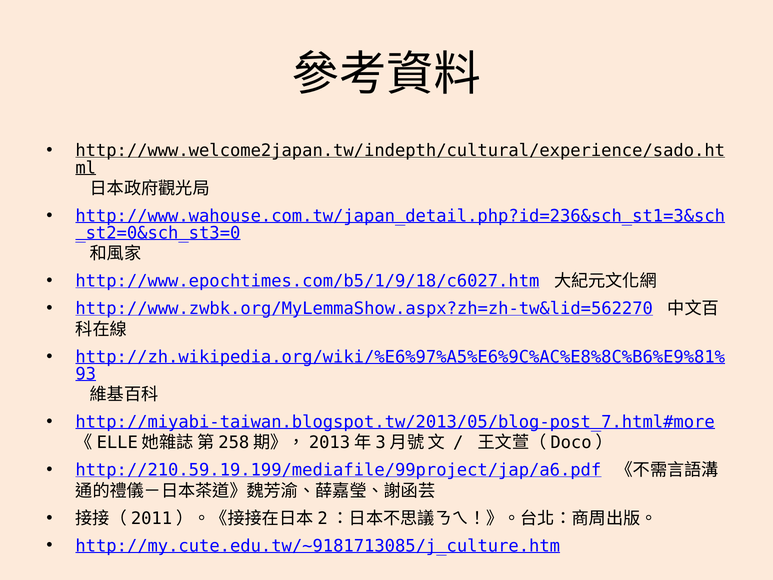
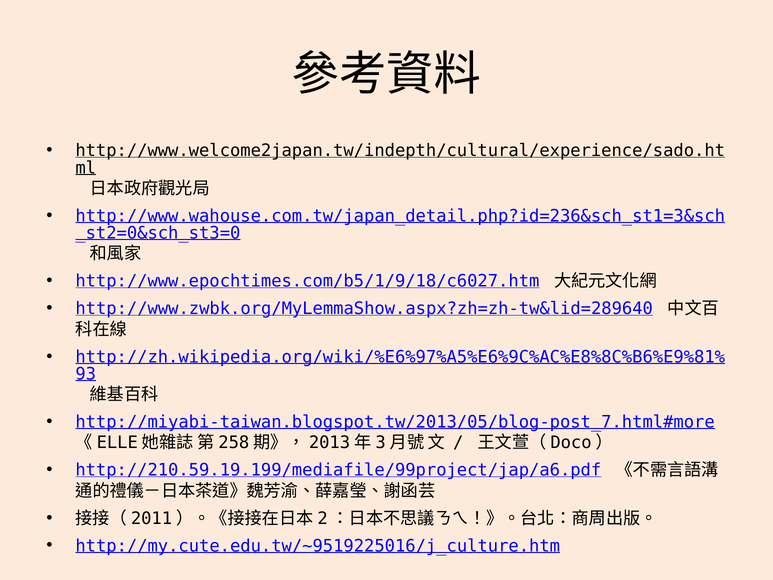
http://www.zwbk.org/MyLemmaShow.aspx?zh=zh-tw&lid=562270: http://www.zwbk.org/MyLemmaShow.aspx?zh=zh-tw&lid=562270 -> http://www.zwbk.org/MyLemmaShow.aspx?zh=zh-tw&lid=289640 (364, 309)
http://my.cute.edu.tw/~9181713085/j_culture.htm: http://my.cute.edu.tw/~9181713085/j_culture.htm -> http://my.cute.edu.tw/~9519225016/j_culture.htm (318, 546)
